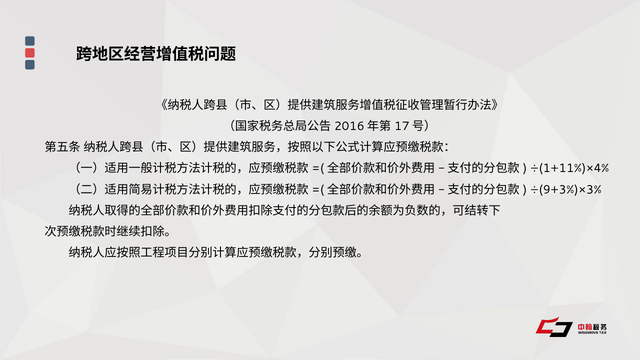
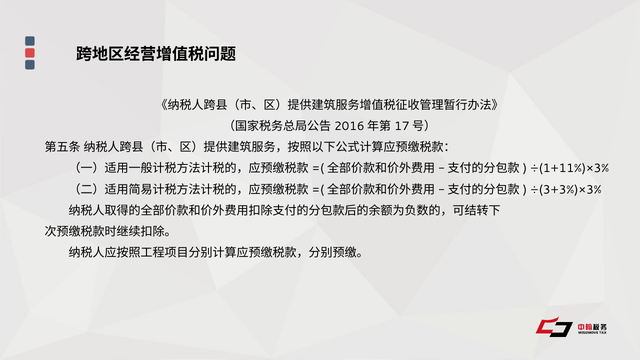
÷(1+11%)×4%: ÷(1+11%)×4% -> ÷(1+11%)×3% (570, 168)
÷(9+3%)×3%: ÷(9+3%)×3% -> ÷(3+3%)×3% (566, 190)
